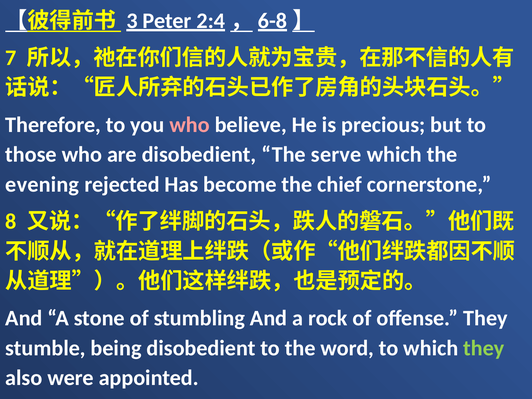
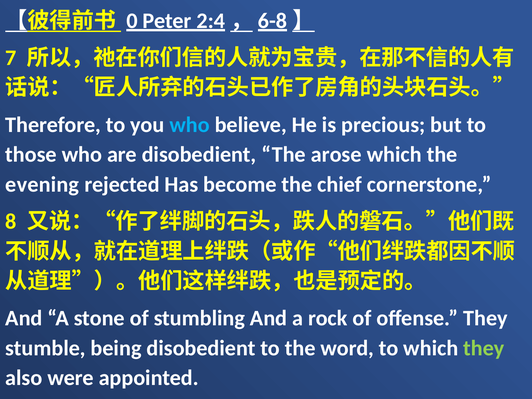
3: 3 -> 0 (132, 21)
who colour: pink -> light blue (190, 125)
serve: serve -> arose (336, 155)
